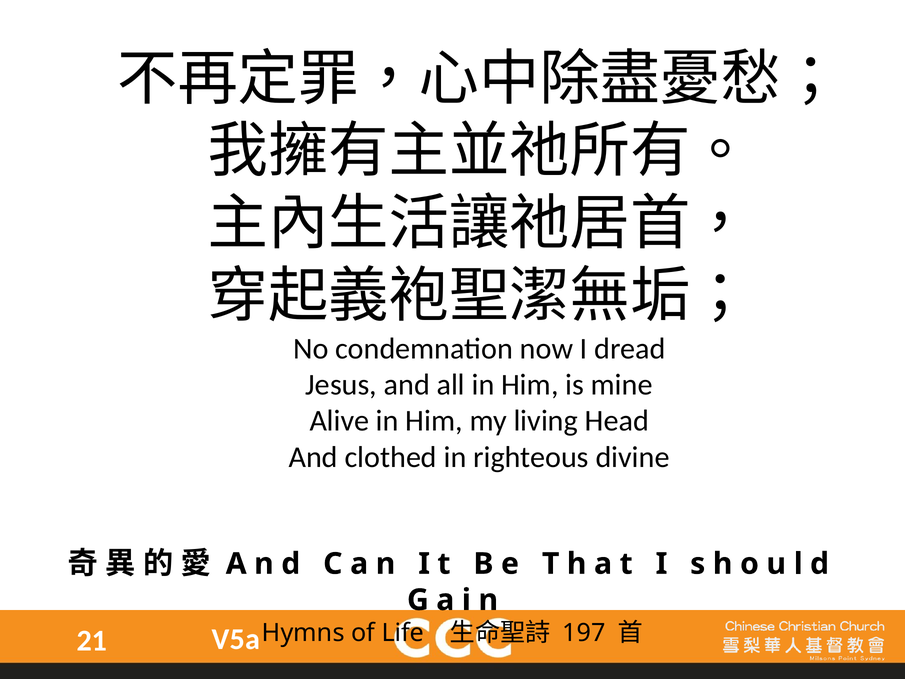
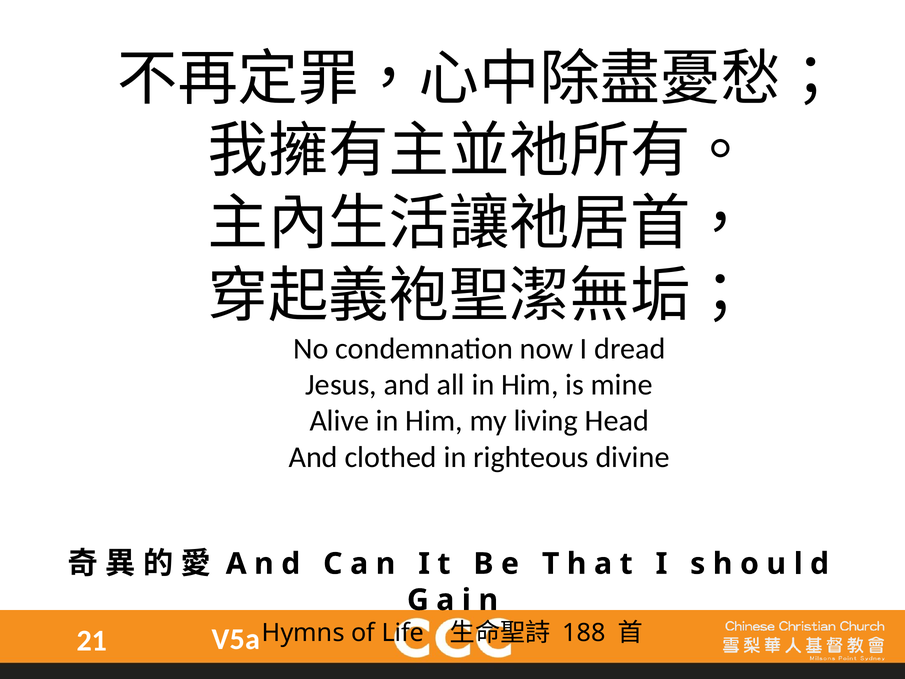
197: 197 -> 188 (584, 633)
